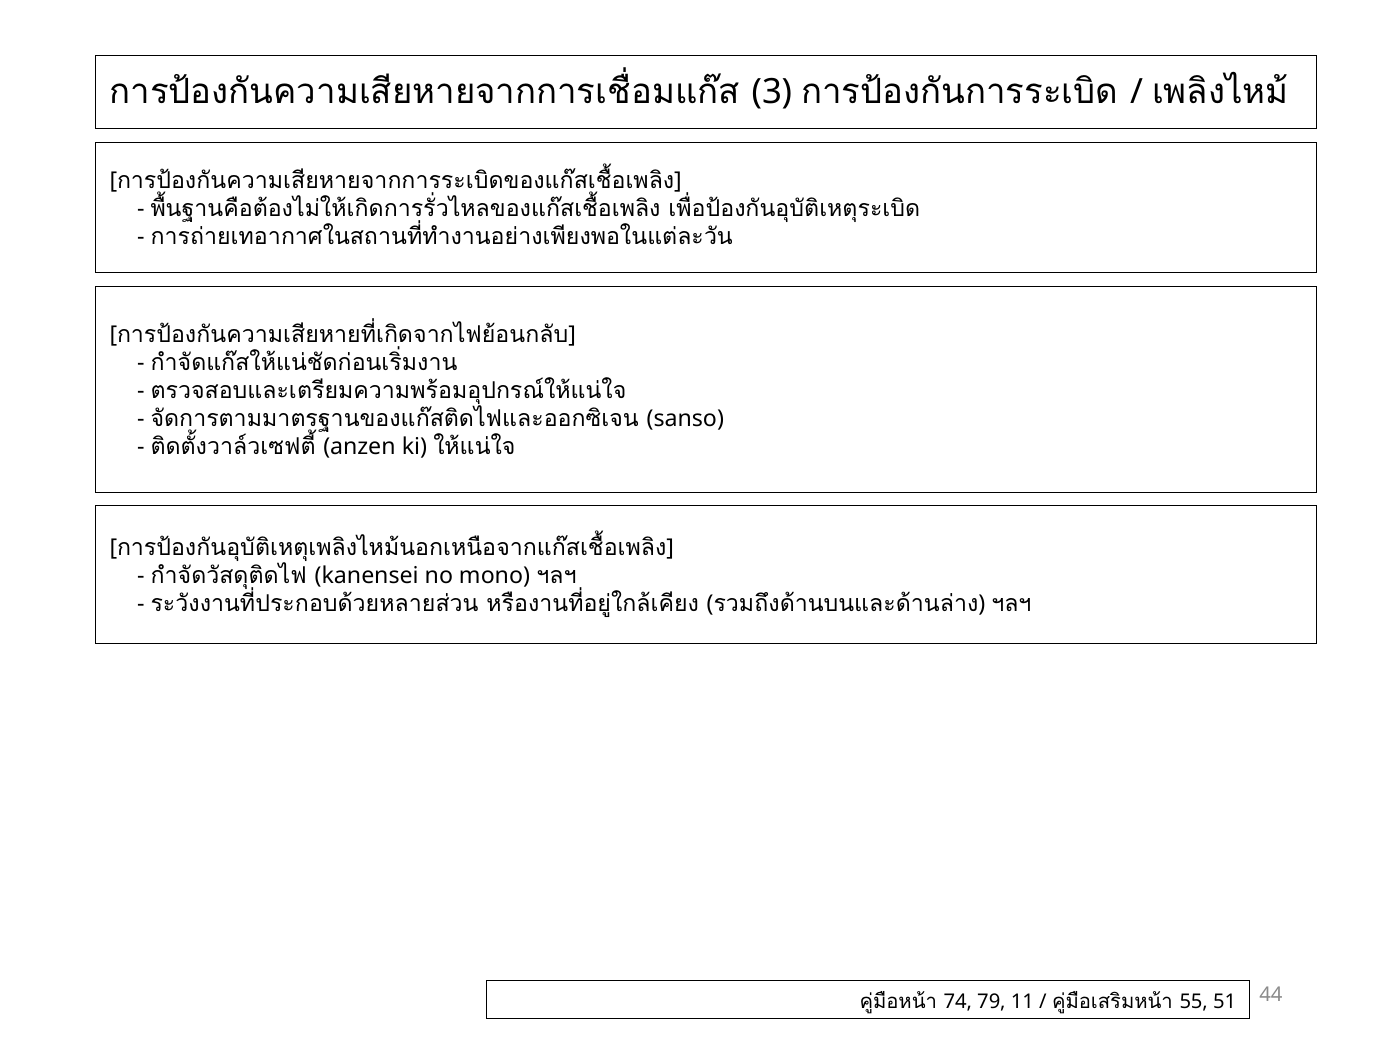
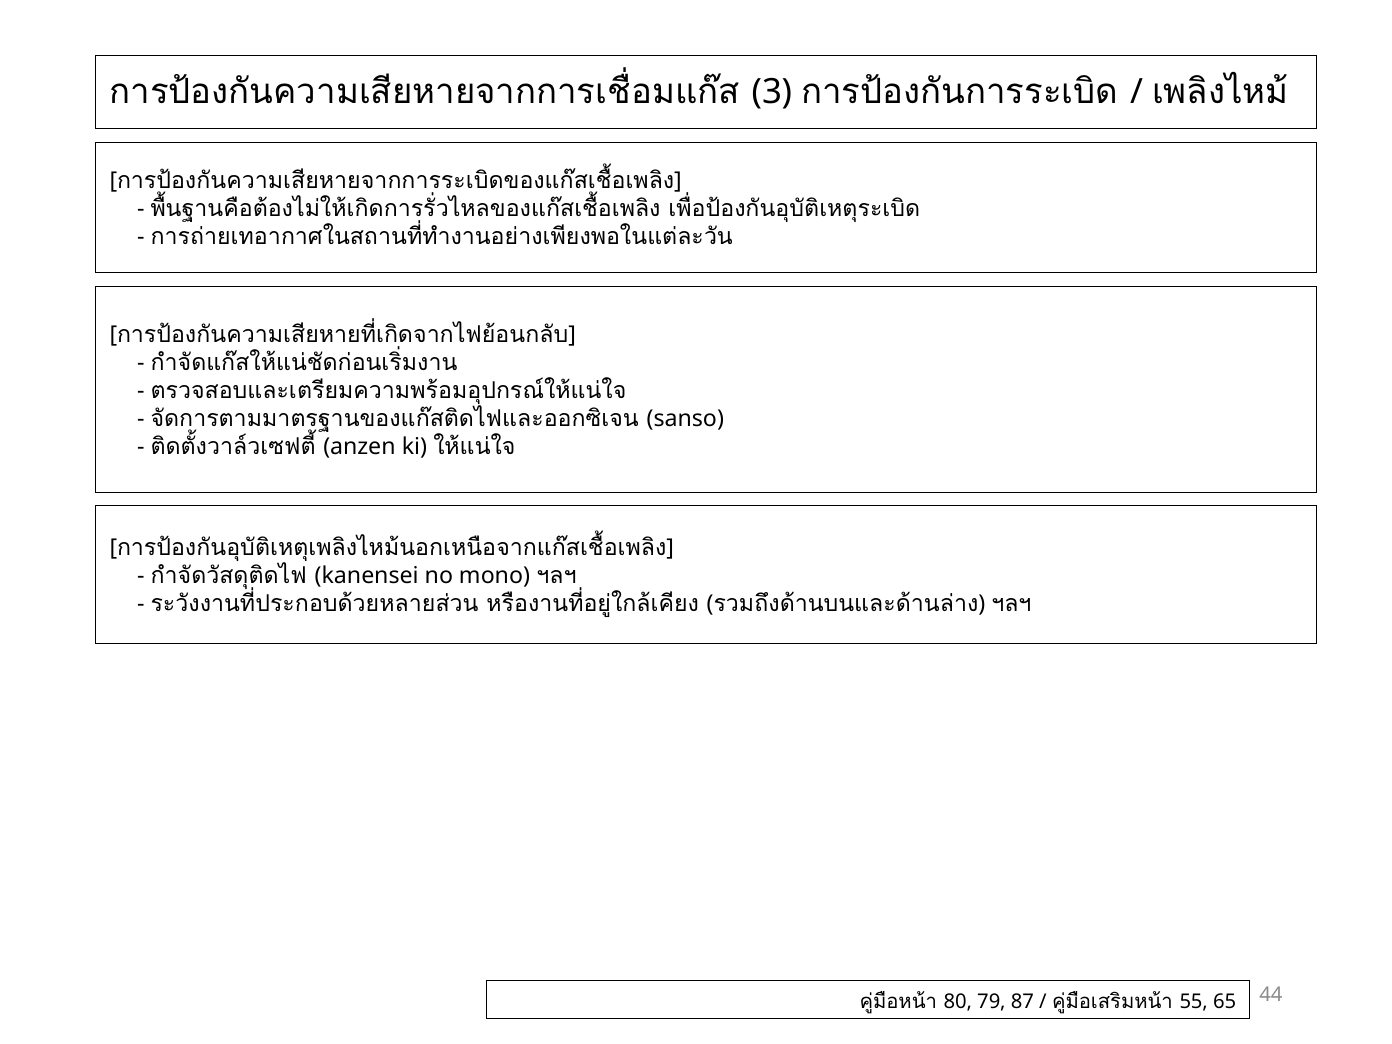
74: 74 -> 80 (958, 1001)
11: 11 -> 87 (1022, 1001)
51: 51 -> 65 (1225, 1001)
